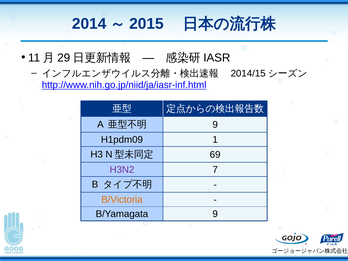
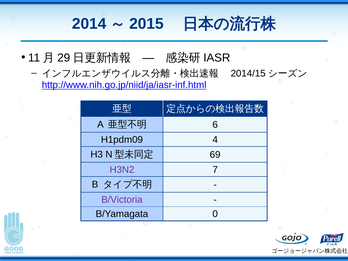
9: 9 -> 6 (215, 125)
1: 1 -> 4 (215, 140)
B/Victoria colour: orange -> purple (122, 200)
B/Yamagata 9: 9 -> 0 (215, 214)
